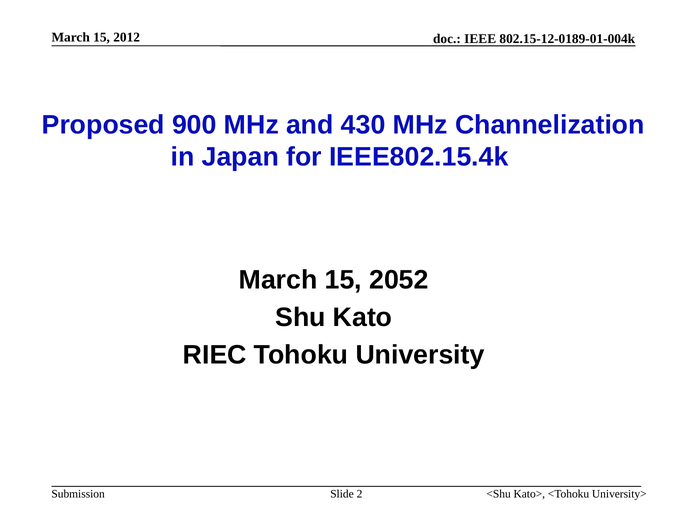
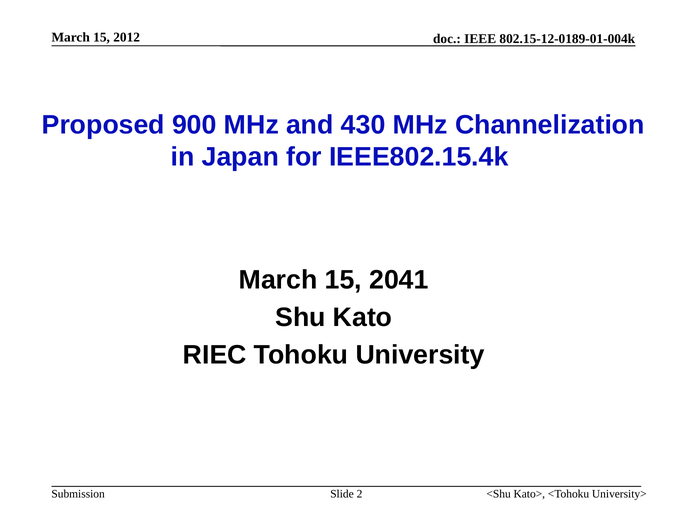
2052: 2052 -> 2041 (399, 280)
